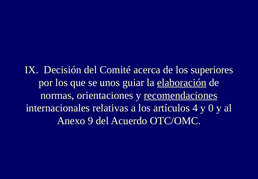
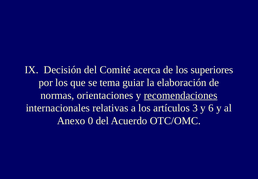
unos: unos -> tema (110, 82)
elaboración underline: present -> none (182, 82)
4: 4 -> 3 (195, 108)
0: 0 -> 6 (211, 108)
9: 9 -> 0 (91, 121)
